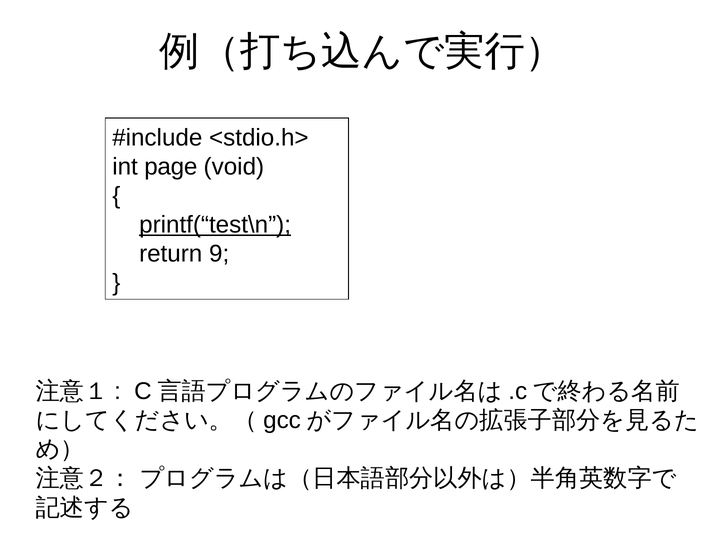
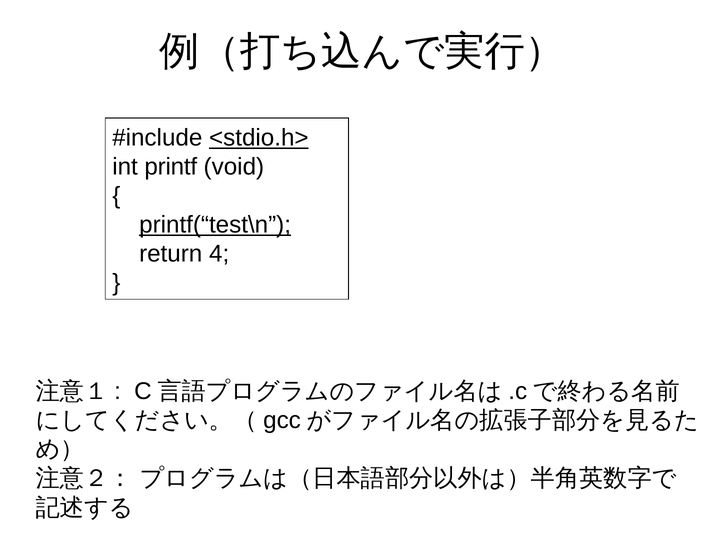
<stdio.h> underline: none -> present (259, 138)
page: page -> printf (171, 167)
9: 9 -> 4 (219, 254)
